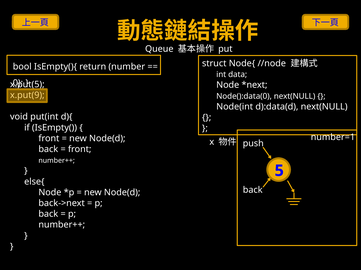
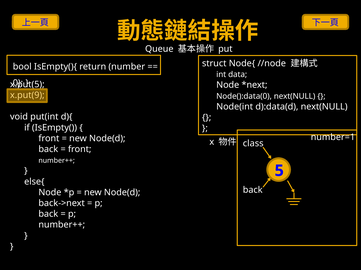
push: push -> class (253, 144)
